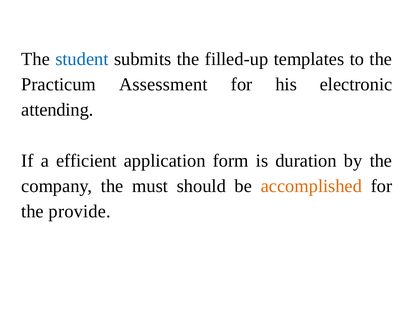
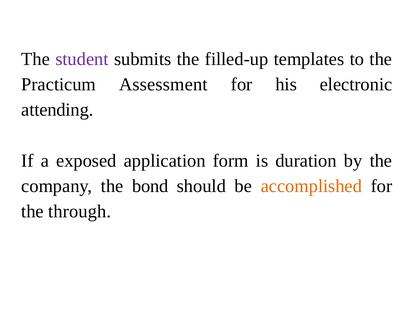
student colour: blue -> purple (82, 59)
efficient: efficient -> exposed (86, 160)
must: must -> bond (150, 186)
provide: provide -> through (80, 211)
